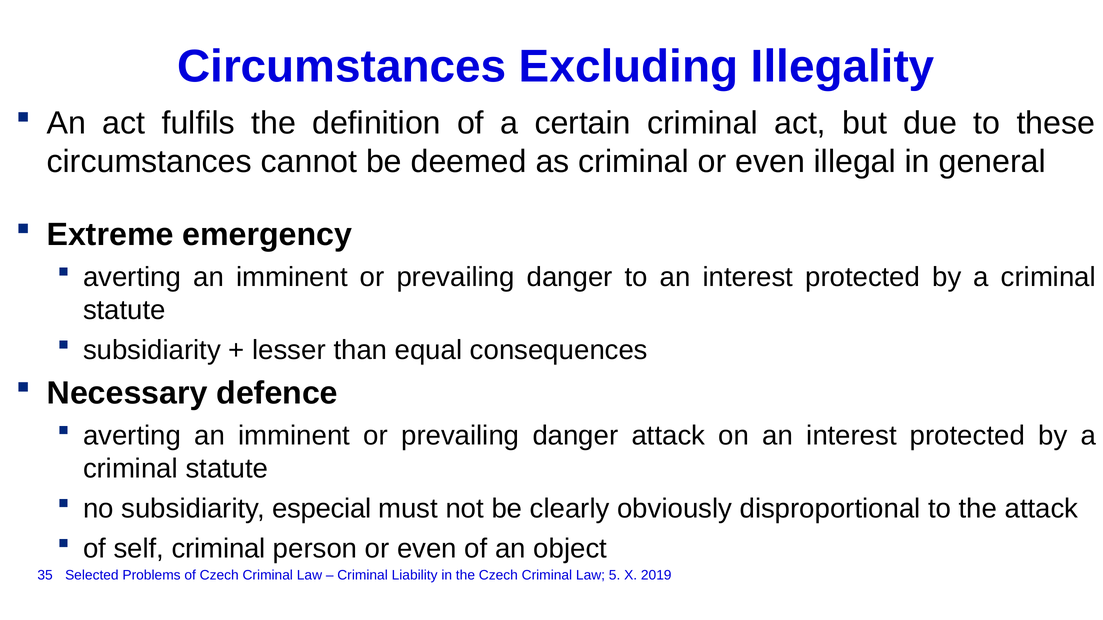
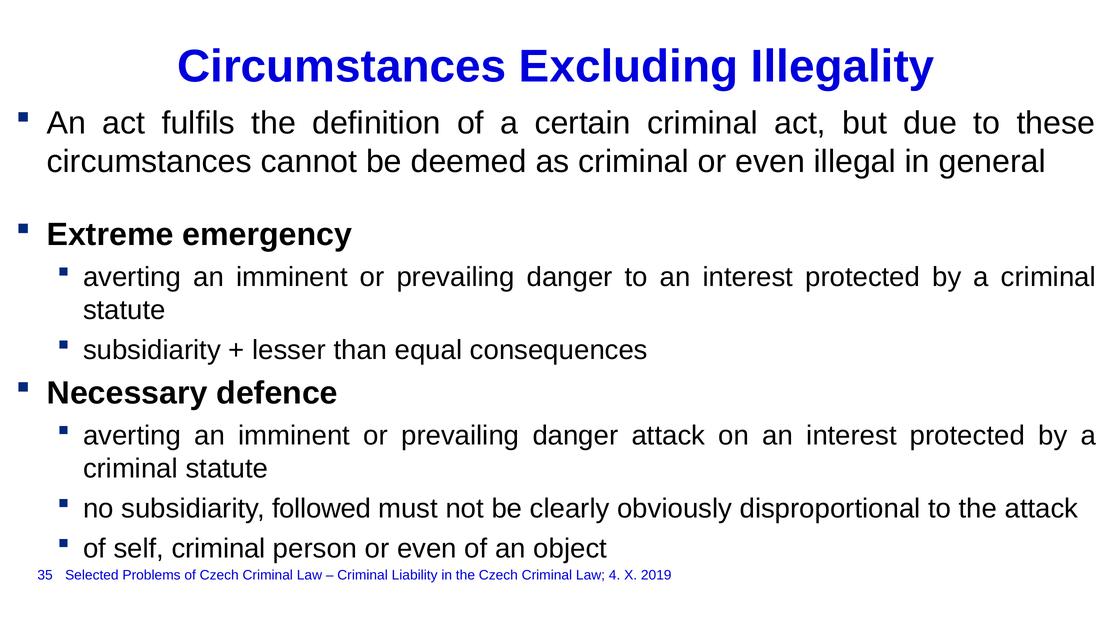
especial: especial -> followed (322, 509)
5: 5 -> 4 (615, 576)
